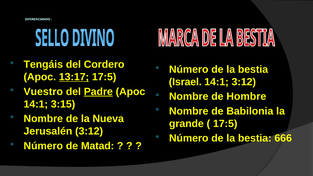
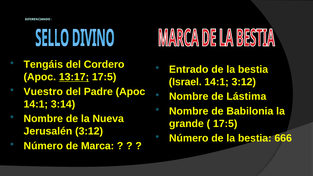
Número: Número -> Entrado (189, 69)
Padre underline: present -> none (98, 92)
Hombre: Hombre -> Lástima (246, 97)
3:15: 3:15 -> 3:14 (63, 104)
Matad: Matad -> Marca (98, 146)
